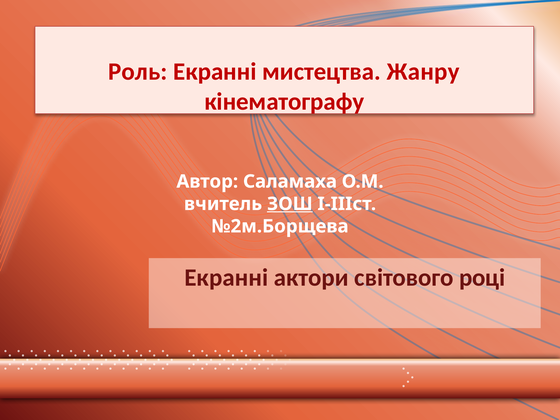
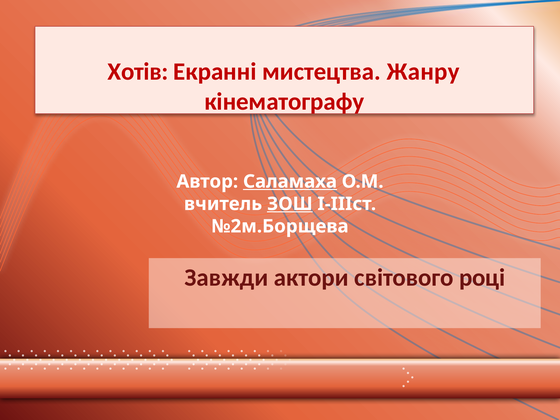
Роль: Роль -> Хотів (138, 72)
Саламаха underline: none -> present (290, 182)
Екранні: Екранні -> Завжди (226, 278)
